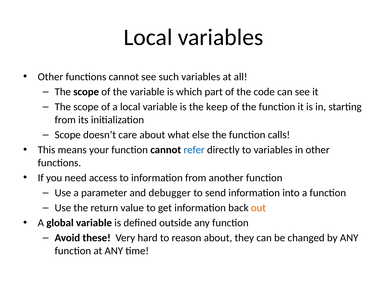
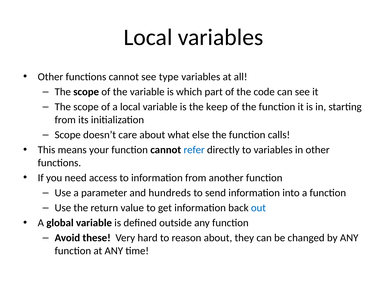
such: such -> type (169, 77)
debugger: debugger -> hundreds (170, 193)
out colour: orange -> blue (258, 208)
